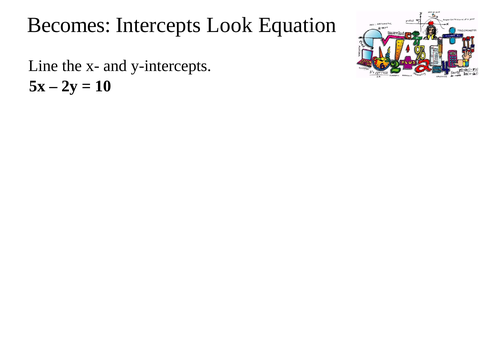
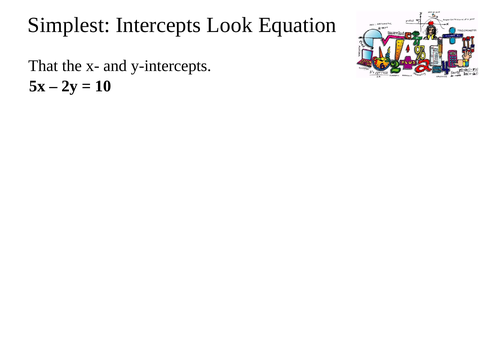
Becomes: Becomes -> Simplest (69, 25)
Line: Line -> That (43, 66)
